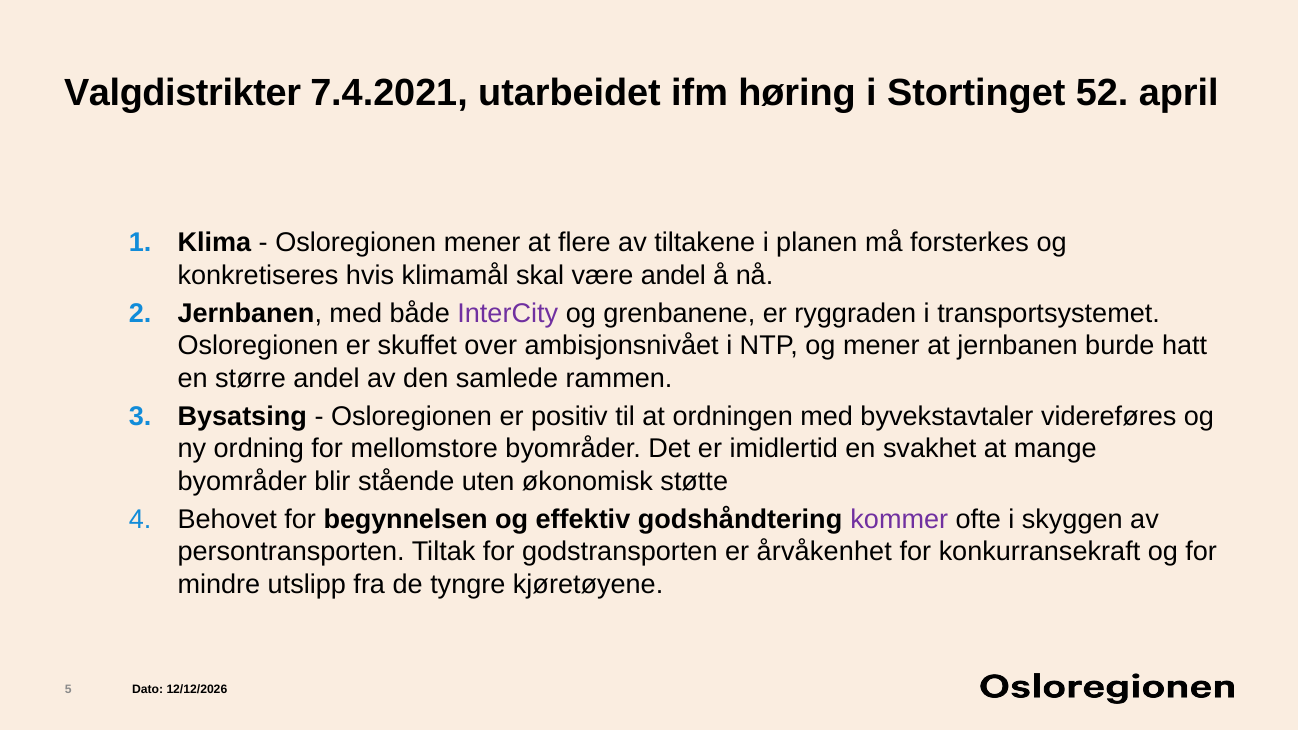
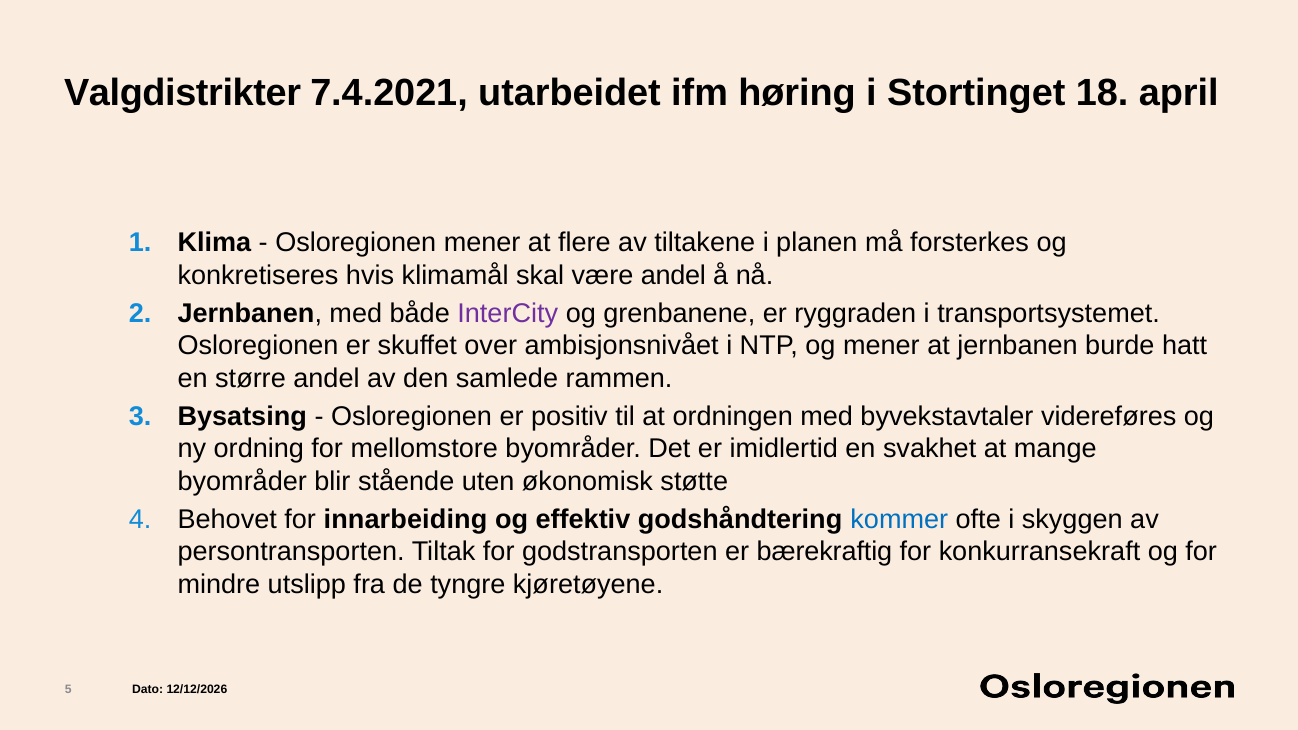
52: 52 -> 18 (1102, 93)
begynnelsen: begynnelsen -> innarbeiding (405, 519)
kommer colour: purple -> blue (899, 519)
årvåkenhet: årvåkenhet -> bærekraftig (824, 552)
